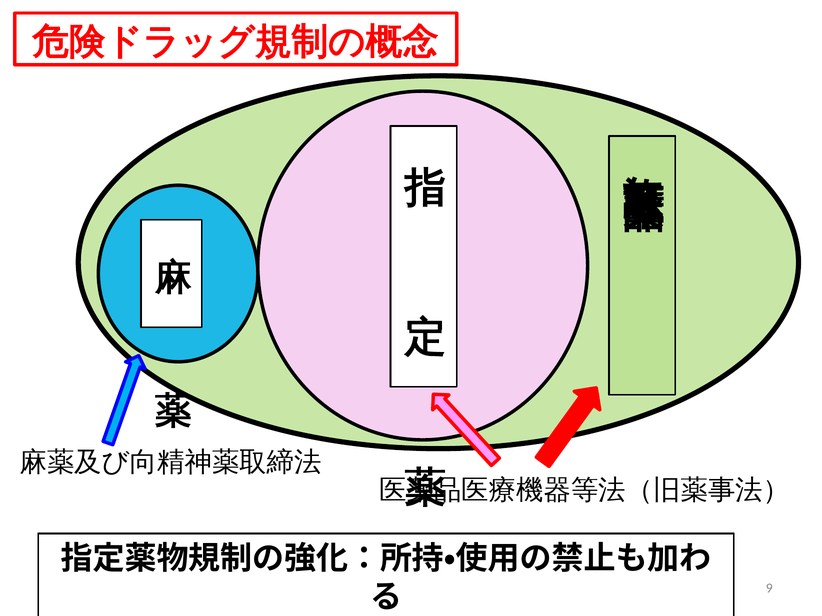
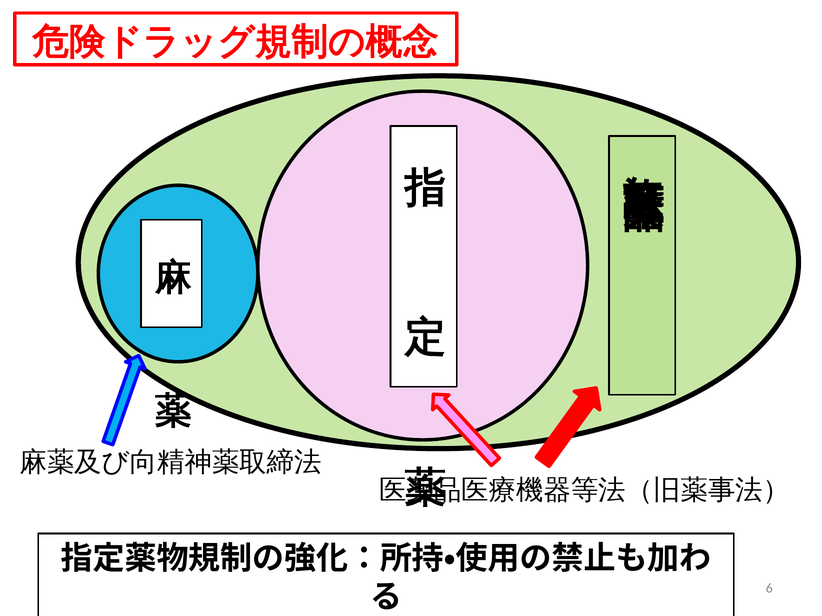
9: 9 -> 6 (769, 589)
